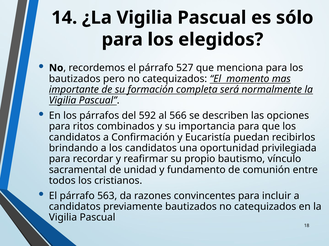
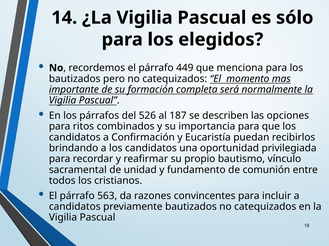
527: 527 -> 449 (185, 68)
592: 592 -> 526 (147, 116)
566: 566 -> 187 (178, 116)
